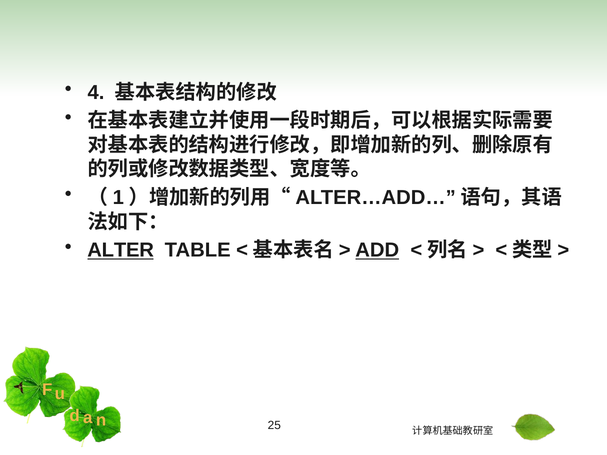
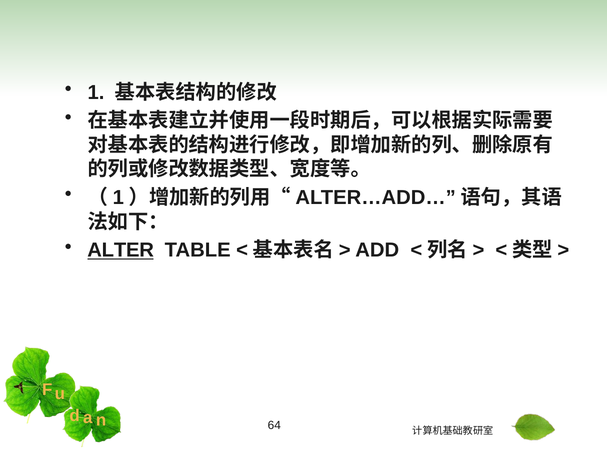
4: 4 -> 1 (96, 93)
ADD underline: present -> none (377, 250)
25: 25 -> 64 (274, 426)
